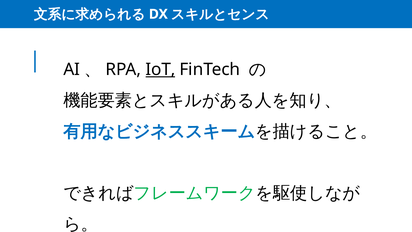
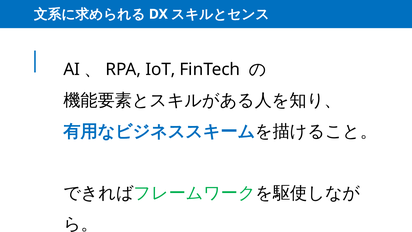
IoT underline: present -> none (160, 69)
